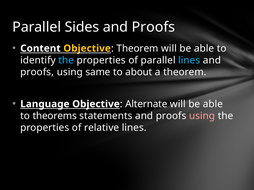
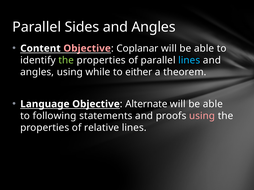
Proofs: Proofs -> Angles (154, 27)
Objective colour: yellow -> pink (87, 49)
Theorem: Theorem -> Coplanar (137, 49)
the colour: light blue -> light green (66, 60)
proofs: proofs -> angles (37, 72)
same: same -> while (98, 72)
about: about -> either (139, 72)
theorems: theorems -> following (55, 116)
